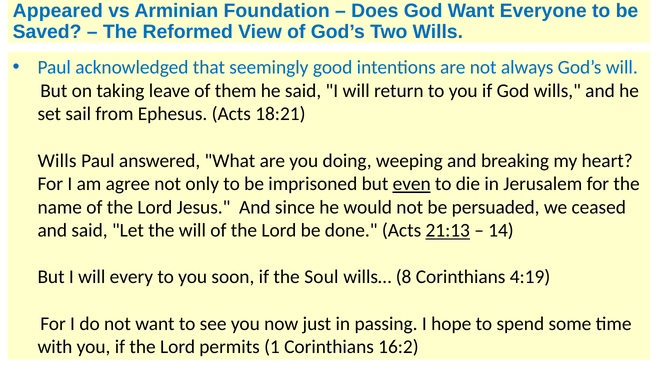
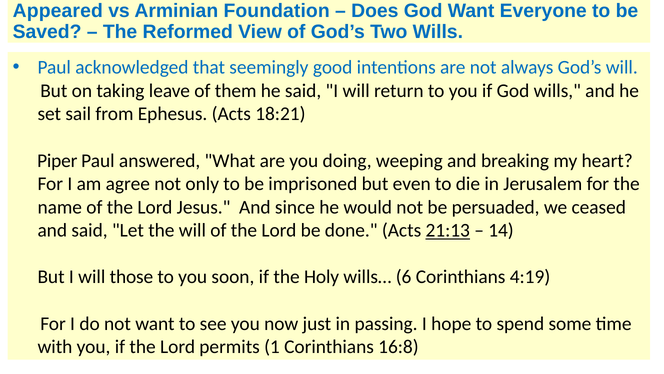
Wills: Wills -> Piper (57, 160)
even underline: present -> none (412, 184)
every: every -> those (131, 277)
Soul: Soul -> Holy (322, 277)
8: 8 -> 6 (404, 277)
16:2: 16:2 -> 16:8 (398, 346)
